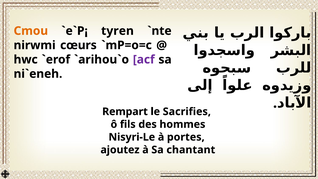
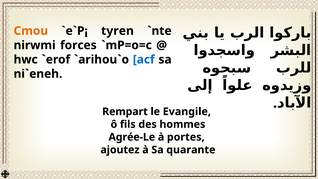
cœurs: cœurs -> forces (78, 45)
acf colour: purple -> blue (144, 59)
Sacrifies: Sacrifies -> Evangile (187, 112)
Nisyri-Le: Nisyri-Le -> Agrée-Le (132, 137)
chantant: chantant -> quarante (191, 150)
